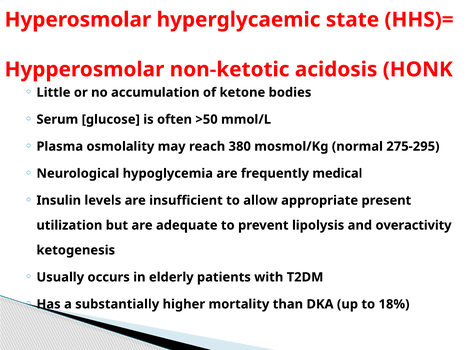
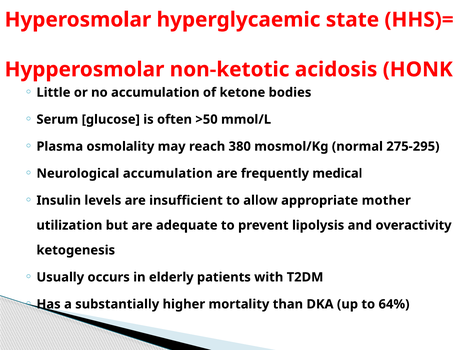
Neurological hypoglycemia: hypoglycemia -> accumulation (168, 174)
present: present -> mother (386, 201)
18%: 18% -> 64% (394, 304)
